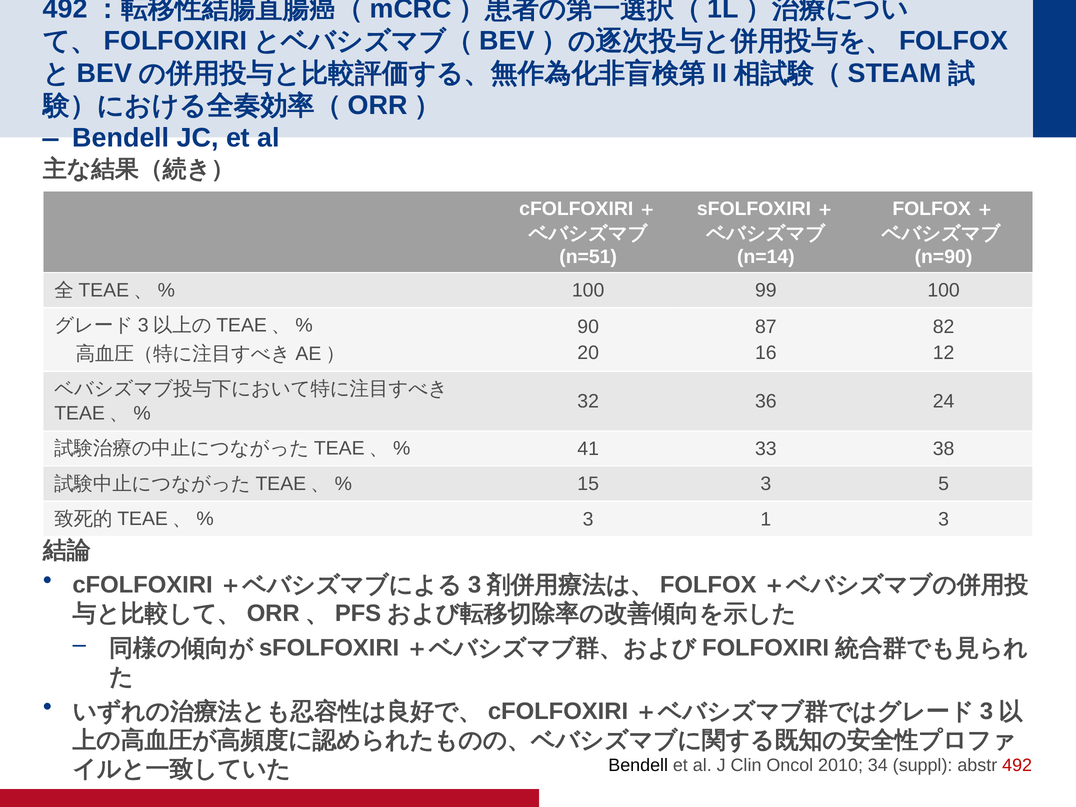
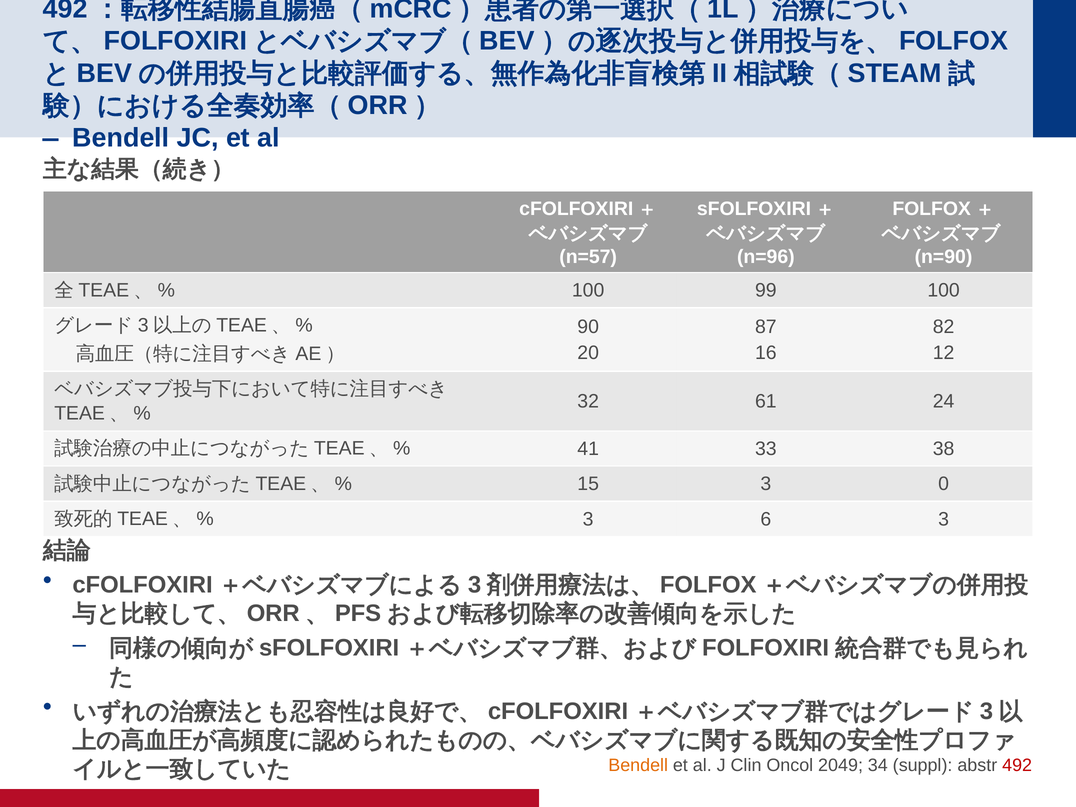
n=51: n=51 -> n=57 (588, 257)
n=14: n=14 -> n=96 (766, 257)
36: 36 -> 61 (766, 401)
5: 5 -> 0 (944, 484)
1: 1 -> 6 (766, 519)
Bendell colour: black -> orange (638, 765)
2010: 2010 -> 2049 (841, 765)
